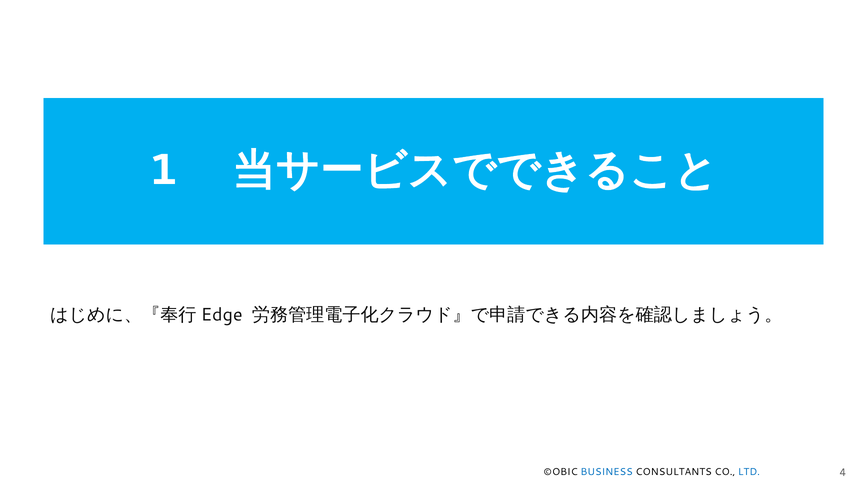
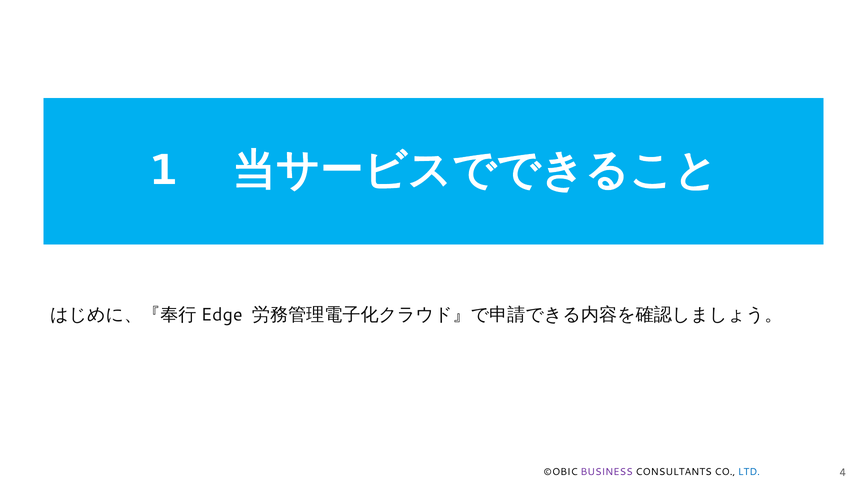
BUSINESS colour: blue -> purple (607, 472)
